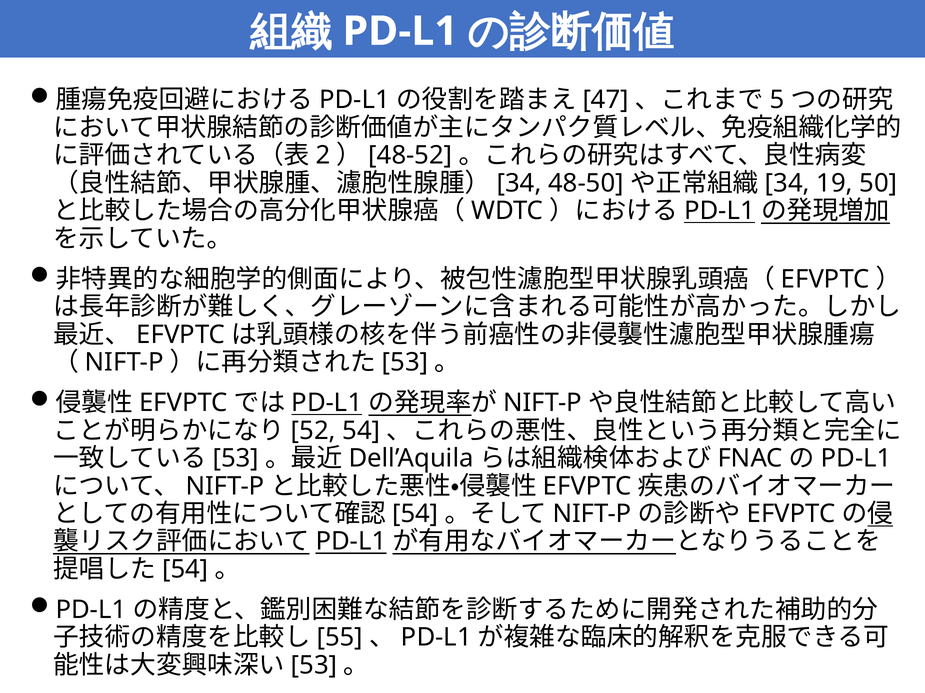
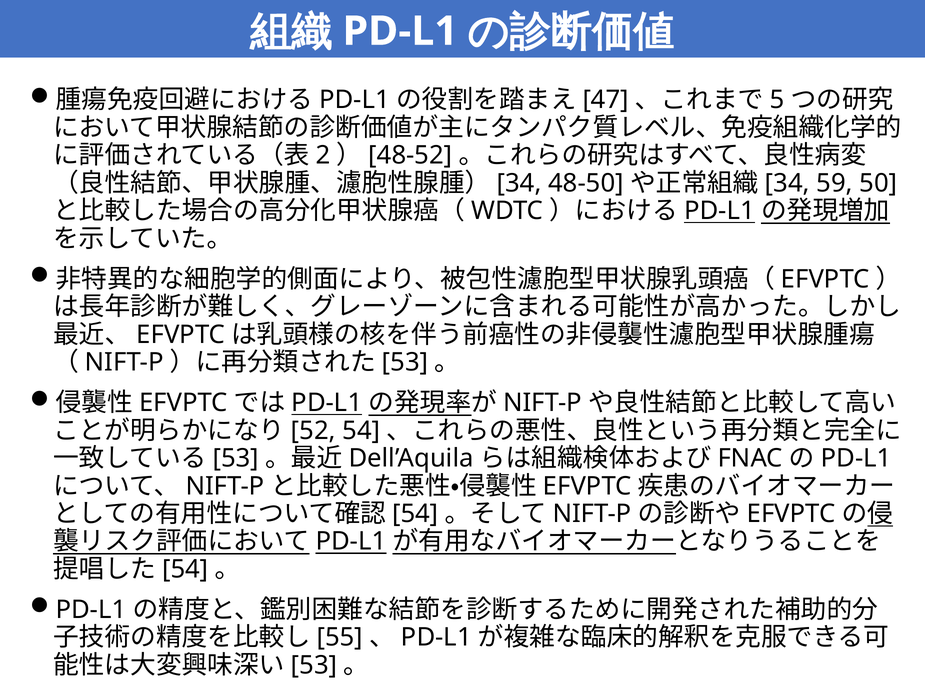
19: 19 -> 59 (835, 183)
